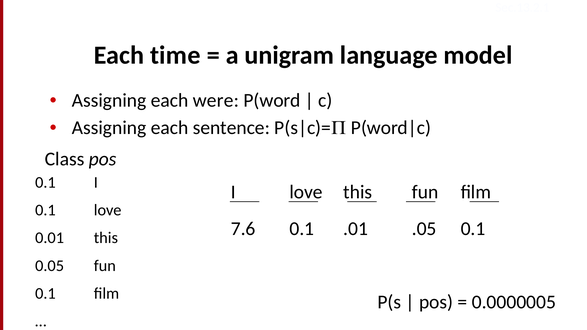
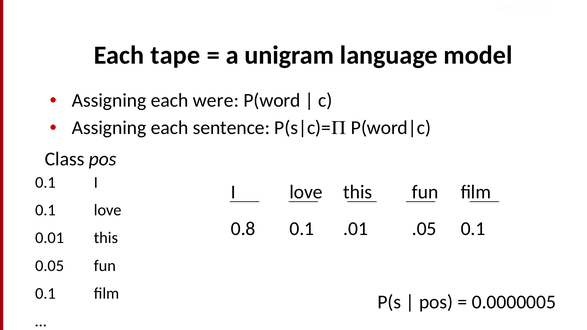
time: time -> tape (175, 55)
7.6: 7.6 -> 0.8 (243, 229)
